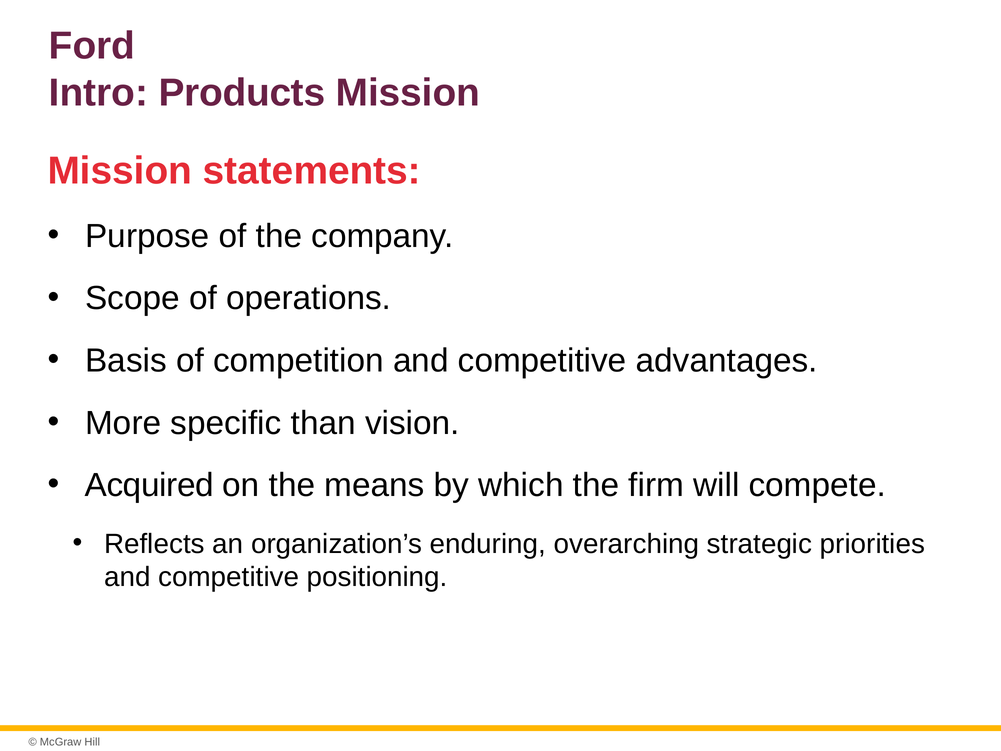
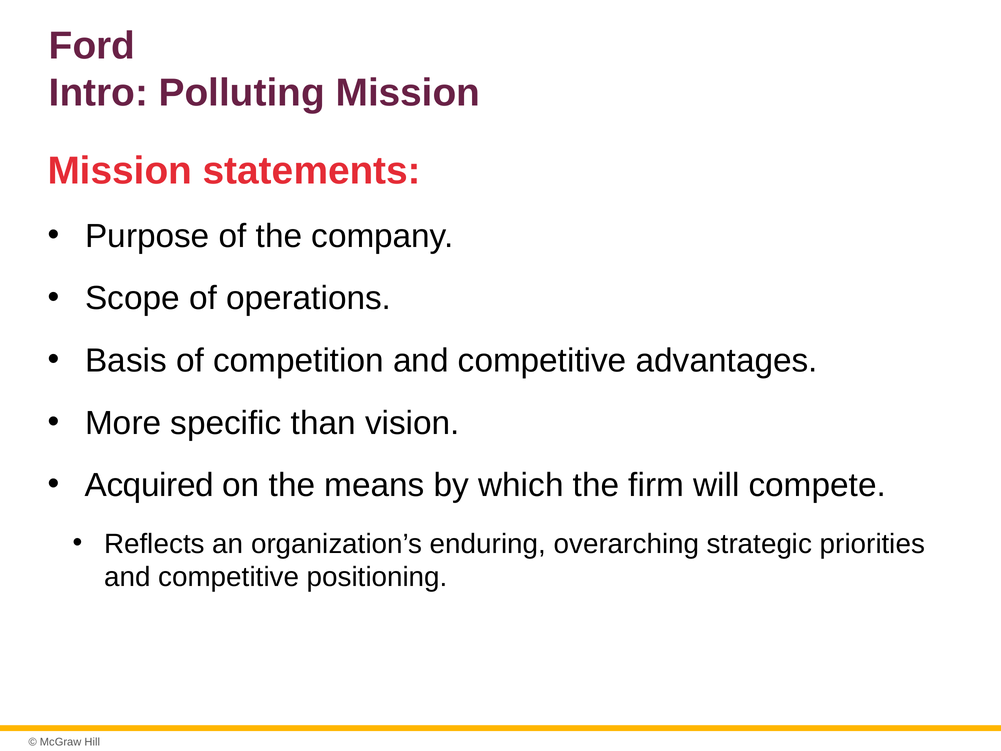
Products: Products -> Polluting (242, 93)
